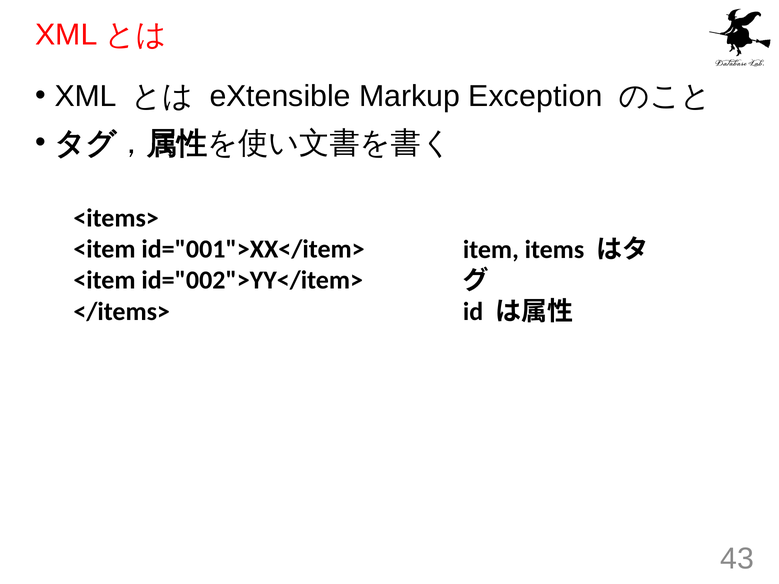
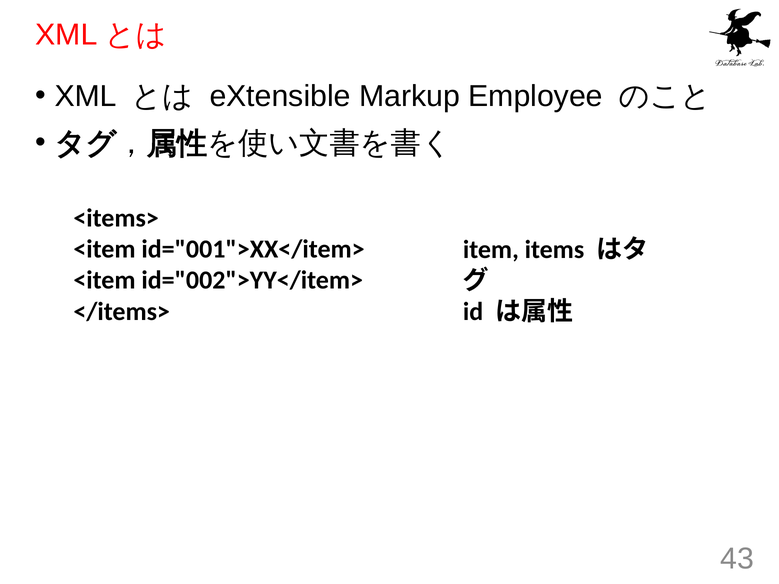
Exception: Exception -> Employee (536, 96)
